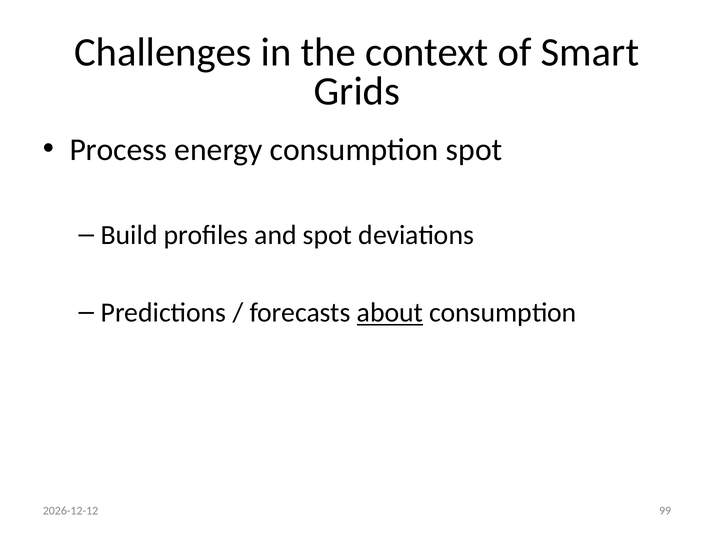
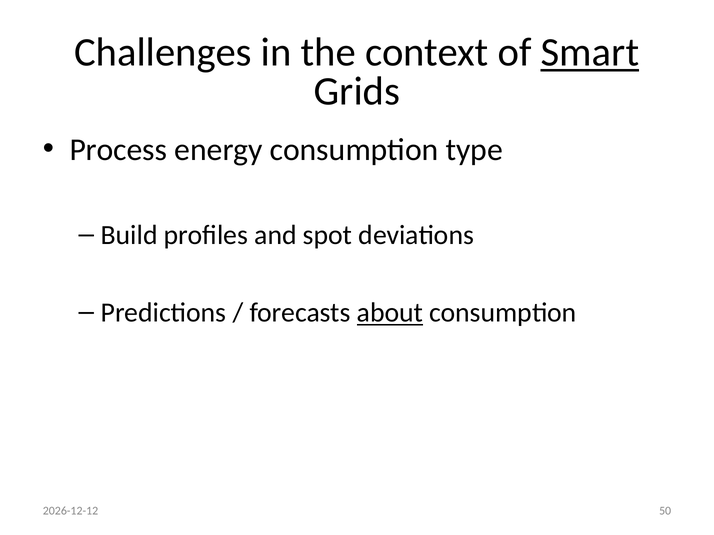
Smart underline: none -> present (590, 53)
consumption spot: spot -> type (474, 150)
99: 99 -> 50 (665, 511)
